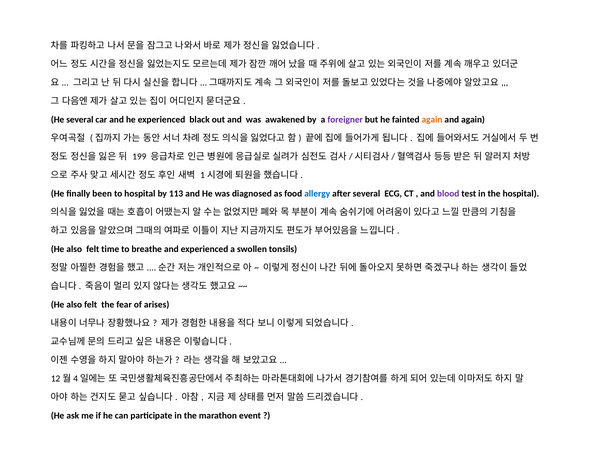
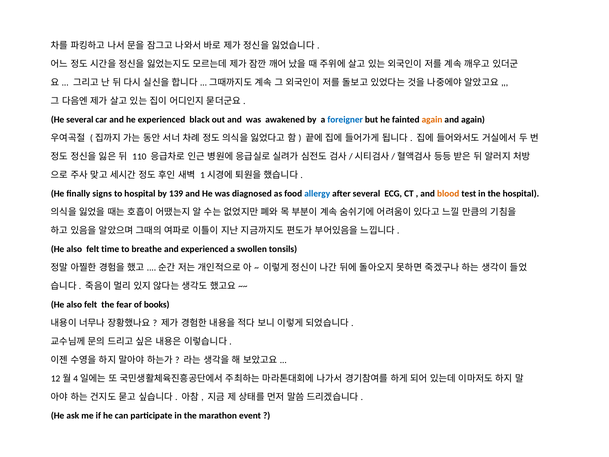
foreigner colour: purple -> blue (345, 120)
199: 199 -> 110 (139, 157)
been: been -> signs (102, 194)
113: 113 -> 139 (176, 194)
blood colour: purple -> orange (448, 194)
arises: arises -> books (157, 305)
